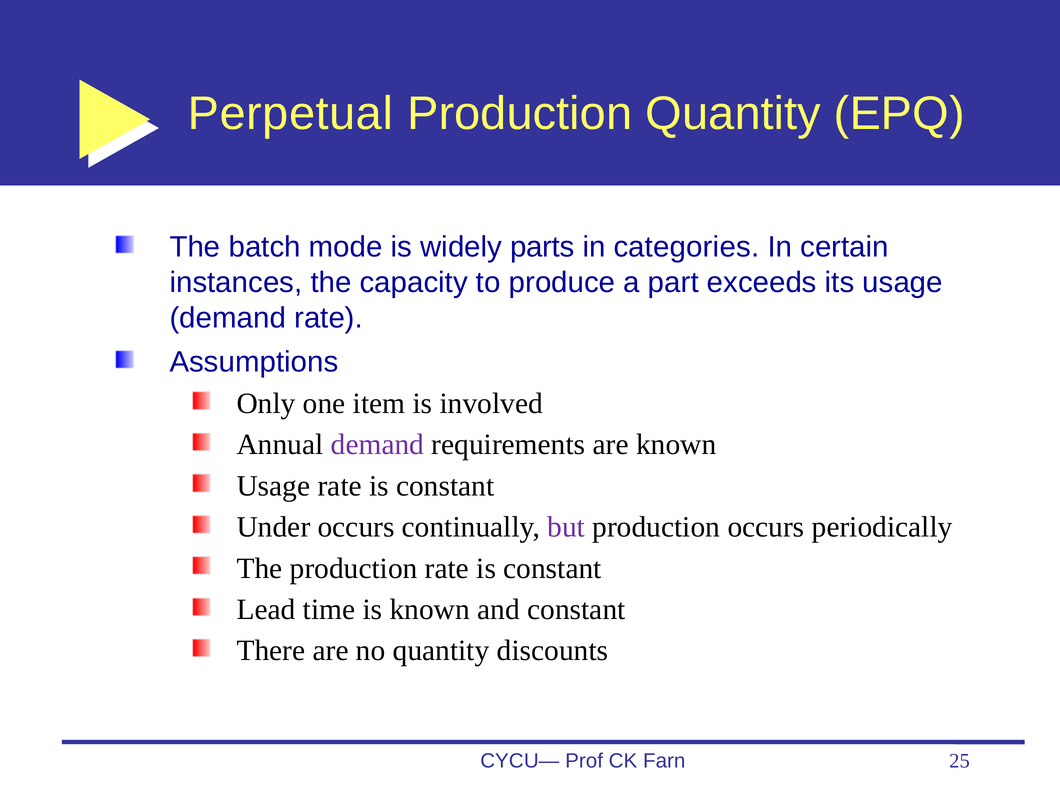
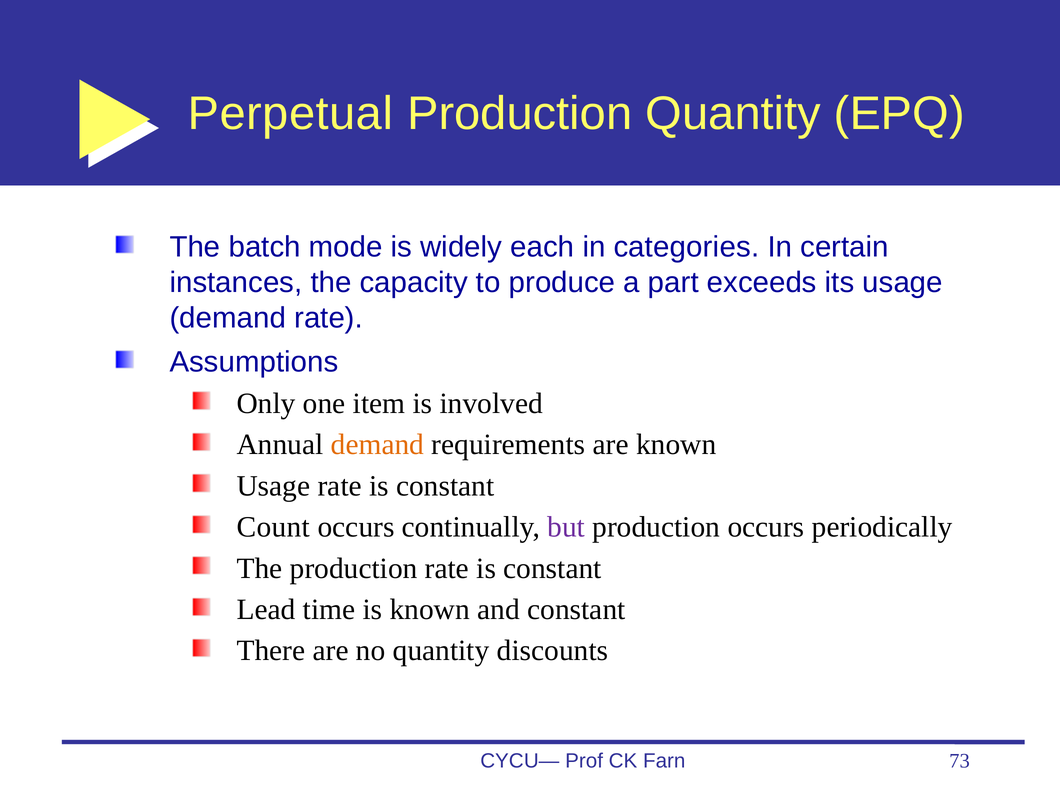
parts: parts -> each (542, 247)
demand colour: purple -> orange (377, 445)
Under: Under -> Count (273, 527)
25: 25 -> 73 (960, 761)
